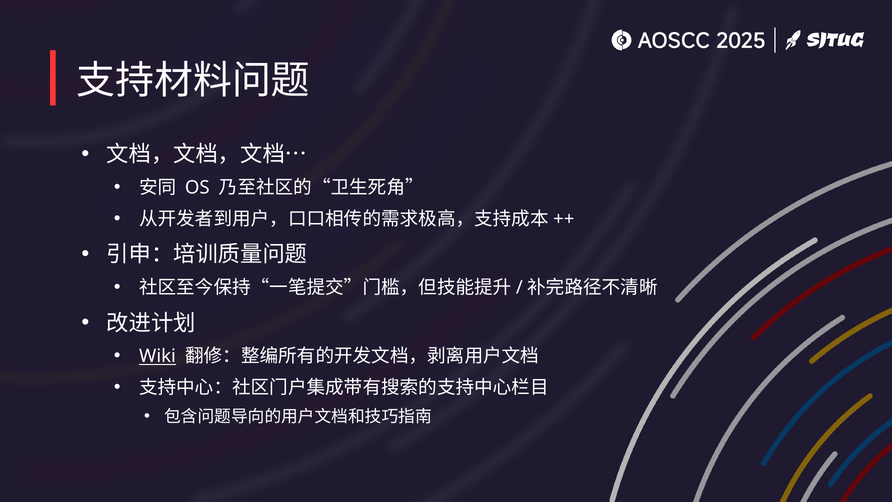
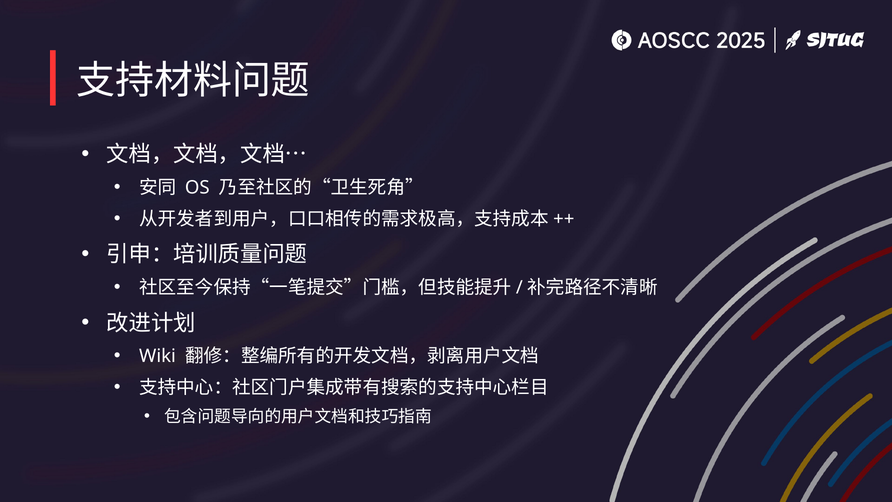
Wiki underline: present -> none (158, 356)
